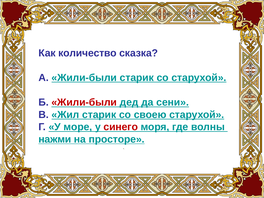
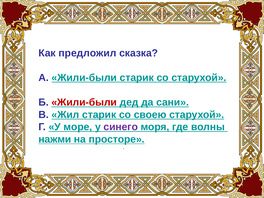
количество: количество -> предложил (87, 53)
сени: сени -> сани (173, 102)
синего colour: red -> purple (121, 127)
